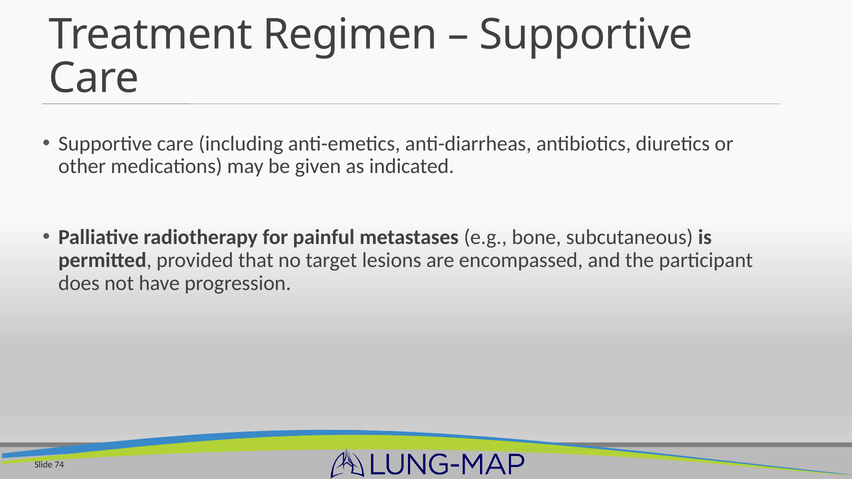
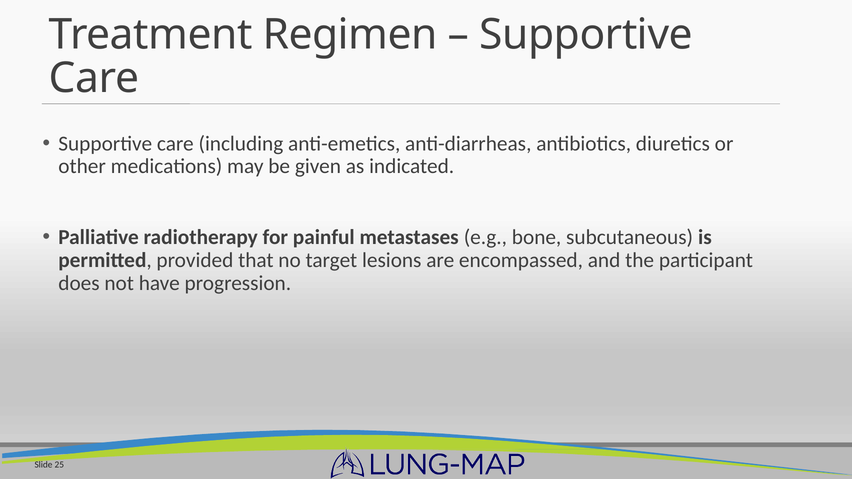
74: 74 -> 25 (59, 465)
